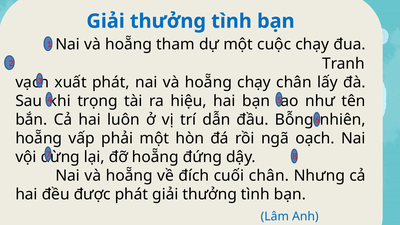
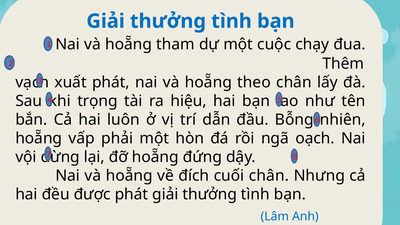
Tranh: Tranh -> Thêm (343, 64)
hoẵng chạy: chạy -> theo (254, 82)
